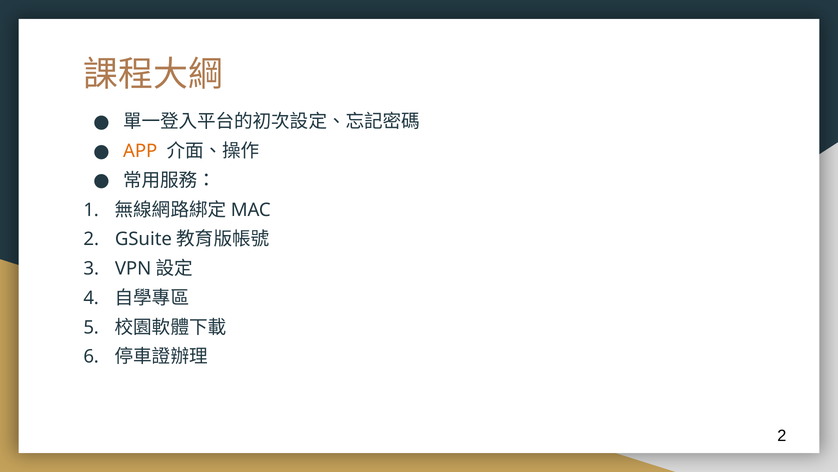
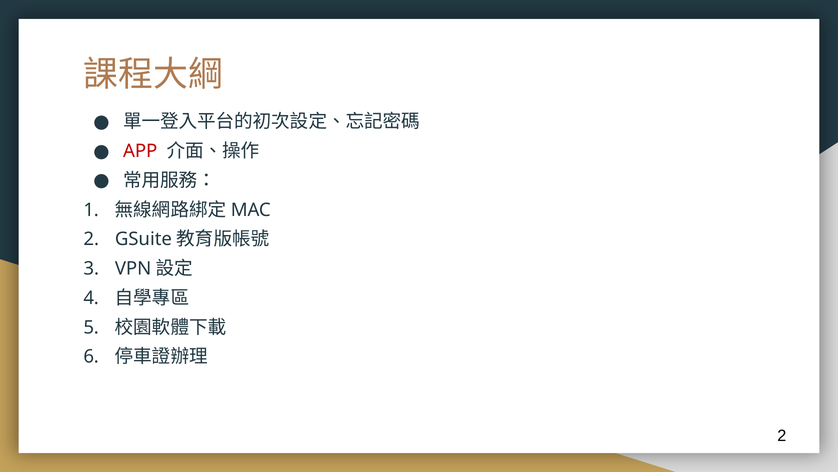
APP colour: orange -> red (140, 151)
